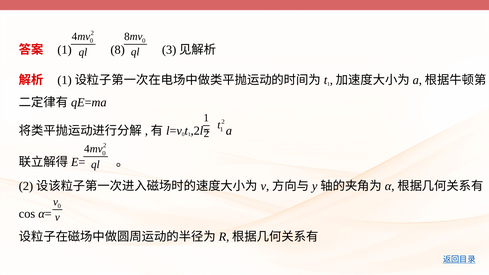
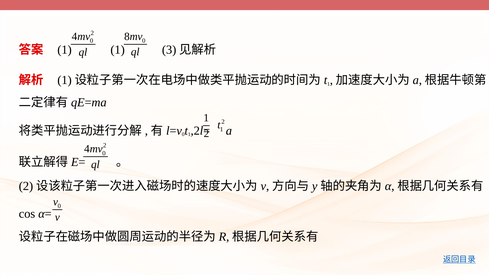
1 8: 8 -> 1 (118, 50)
